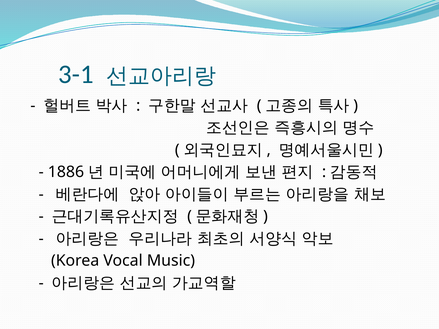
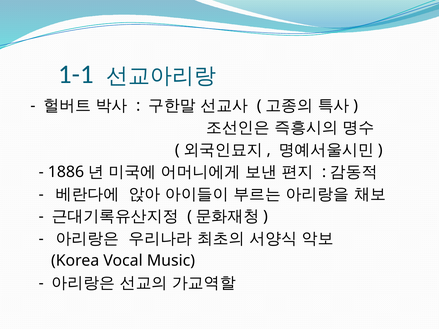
3-1: 3-1 -> 1-1 (76, 74)
